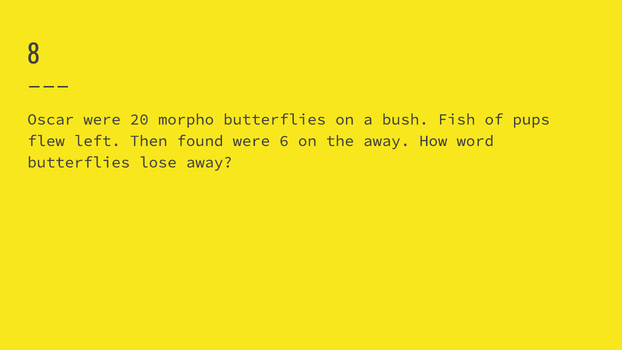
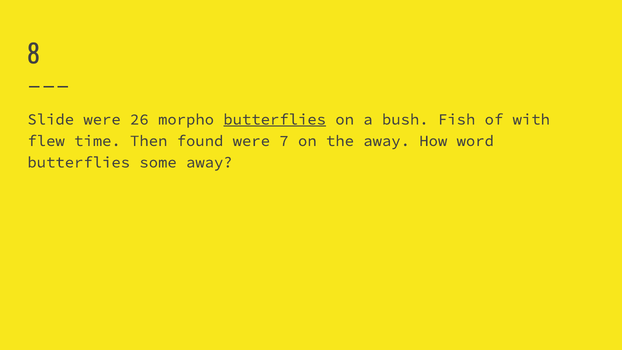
Oscar: Oscar -> Slide (51, 119)
20: 20 -> 26 (139, 119)
butterflies underline: none -> present (275, 119)
pups: pups -> with (531, 119)
left: left -> time (97, 141)
6: 6 -> 7 (284, 141)
lose: lose -> some (158, 162)
